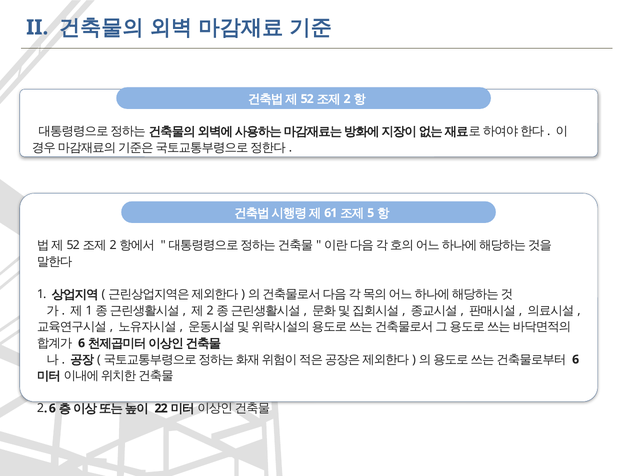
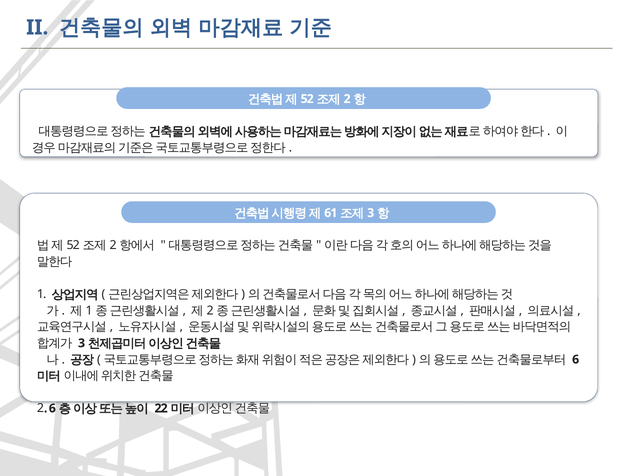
5: 5 -> 3 (371, 213)
6: 6 -> 3 (82, 343)
